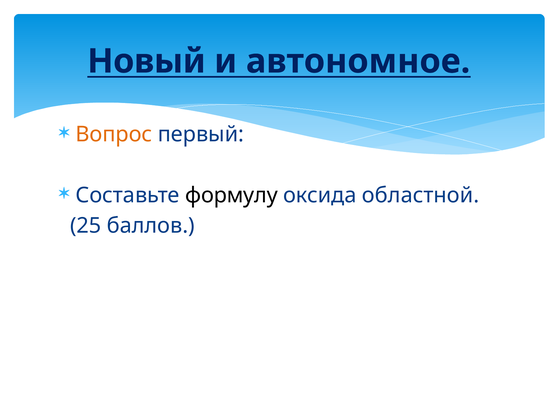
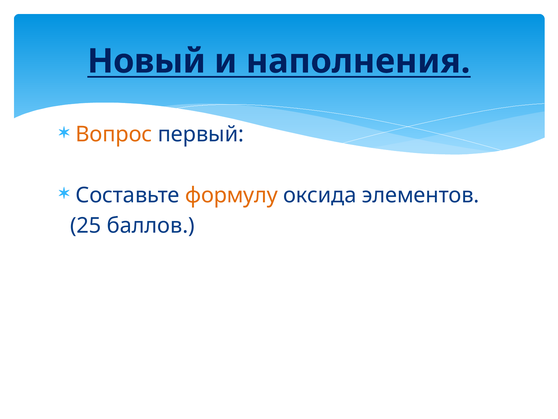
автономное: автономное -> наполнения (358, 61)
формулу colour: black -> orange (231, 195)
областной: областной -> элементов (421, 195)
